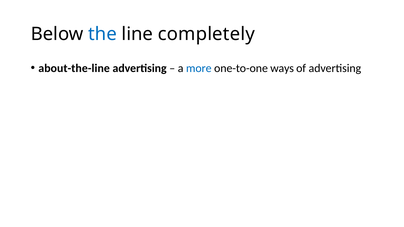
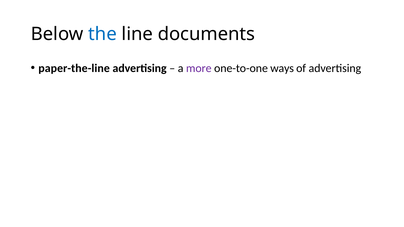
completely: completely -> documents (206, 34)
about-the-line: about-the-line -> paper-the-line (74, 68)
more colour: blue -> purple (199, 68)
